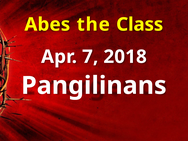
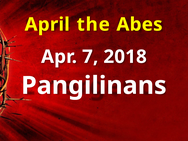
Abes: Abes -> April (47, 24)
Class: Class -> Abes (139, 24)
